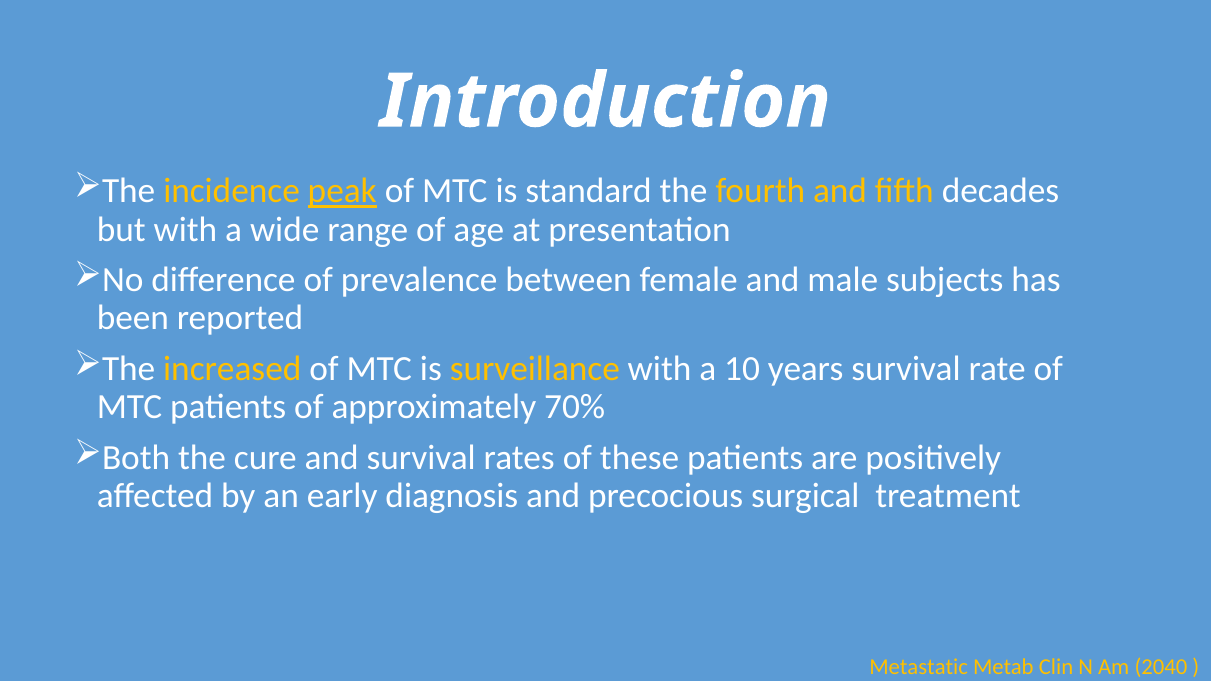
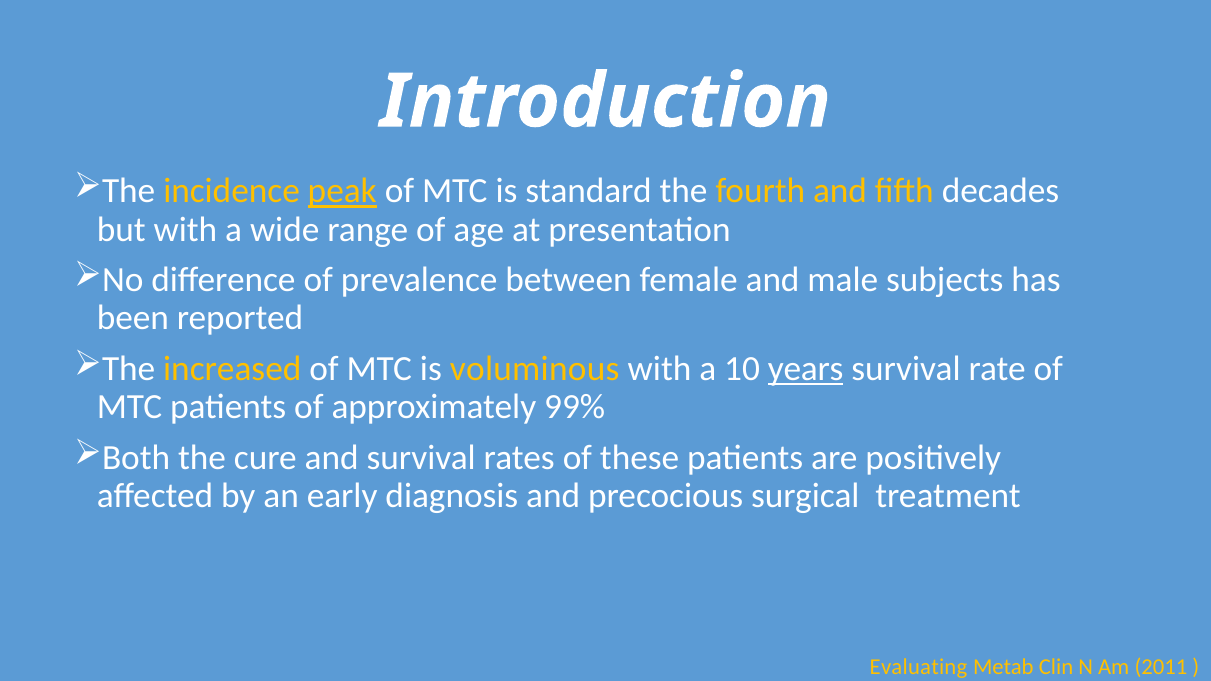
surveillance: surveillance -> voluminous (535, 369)
years underline: none -> present (806, 369)
70%: 70% -> 99% (575, 407)
Metastatic: Metastatic -> Evaluating (919, 667)
2040: 2040 -> 2011 (1161, 667)
